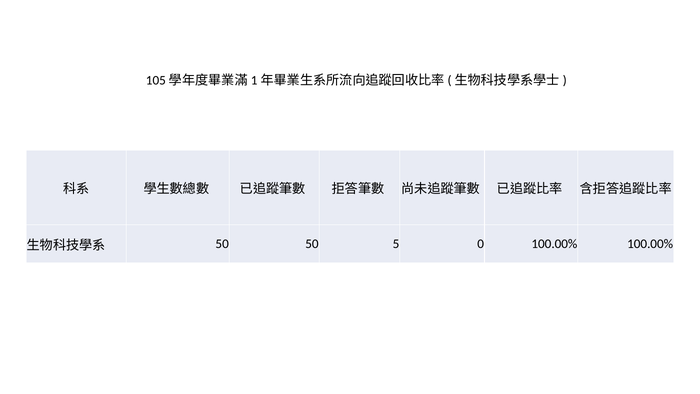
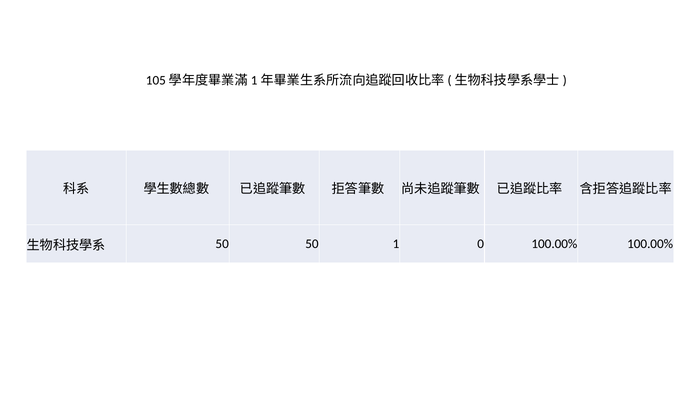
5: 5 -> 1 (396, 244)
